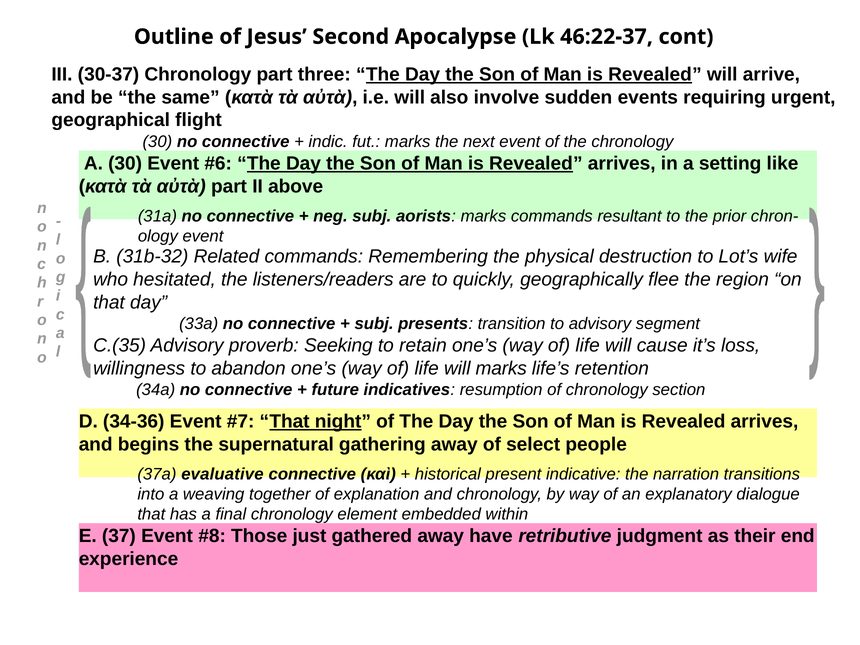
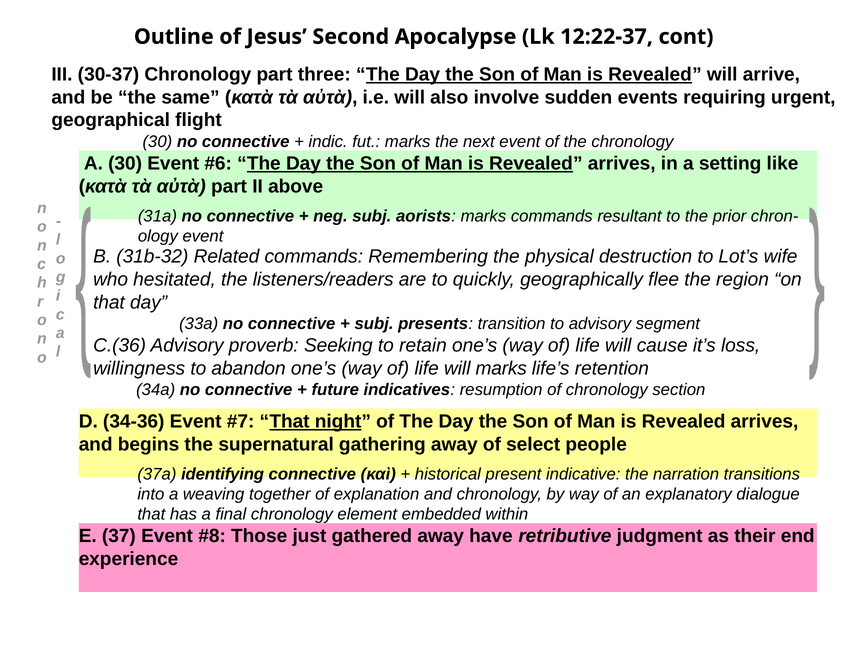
46:22-37: 46:22-37 -> 12:22-37 (607, 37)
C.(35: C.(35 -> C.(36 (120, 345)
evaluative: evaluative -> identifying (223, 474)
